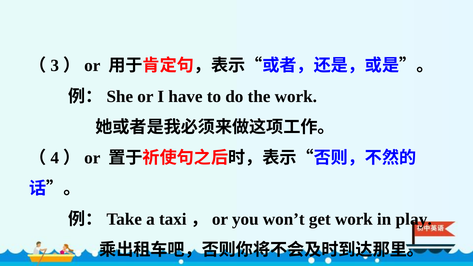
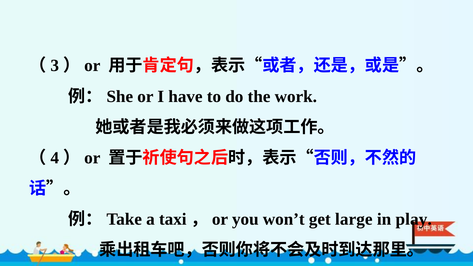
get work: work -> large (354, 219)
